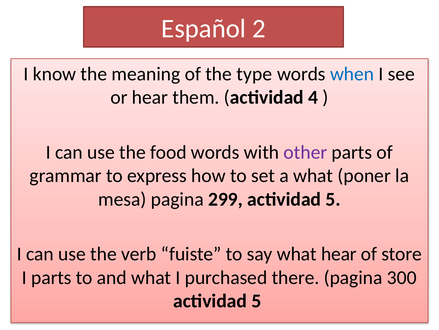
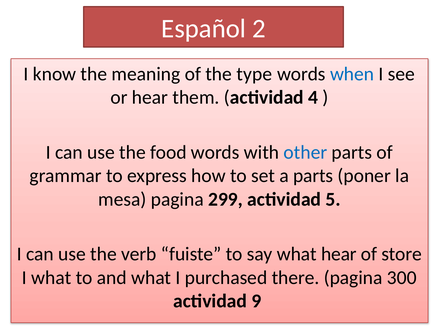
other colour: purple -> blue (305, 152)
a what: what -> parts (313, 175)
I parts: parts -> what (51, 277)
5: 5 -> 9 (256, 300)
